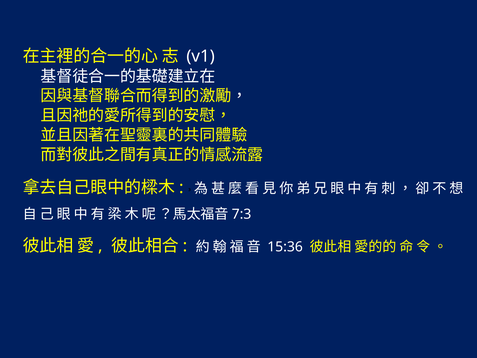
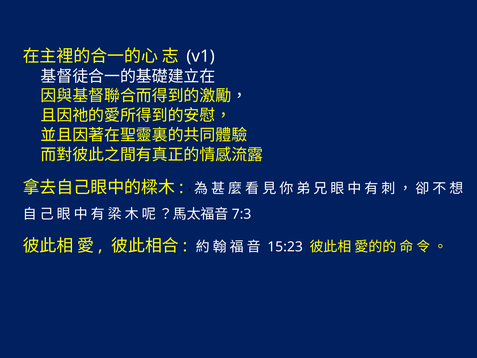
15:36: 15:36 -> 15:23 (285, 247)
